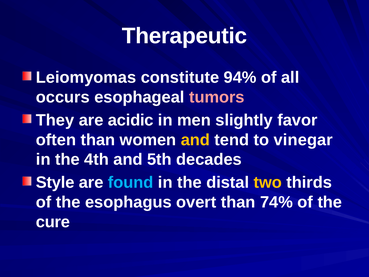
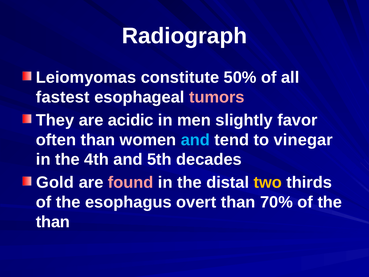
Therapeutic: Therapeutic -> Radiograph (184, 36)
94%: 94% -> 50% (240, 77)
occurs: occurs -> fastest (63, 97)
and colour: yellow -> light blue (195, 140)
Style: Style -> Gold (55, 182)
found colour: light blue -> pink (131, 182)
74%: 74% -> 70% (276, 202)
cure: cure -> than (53, 222)
